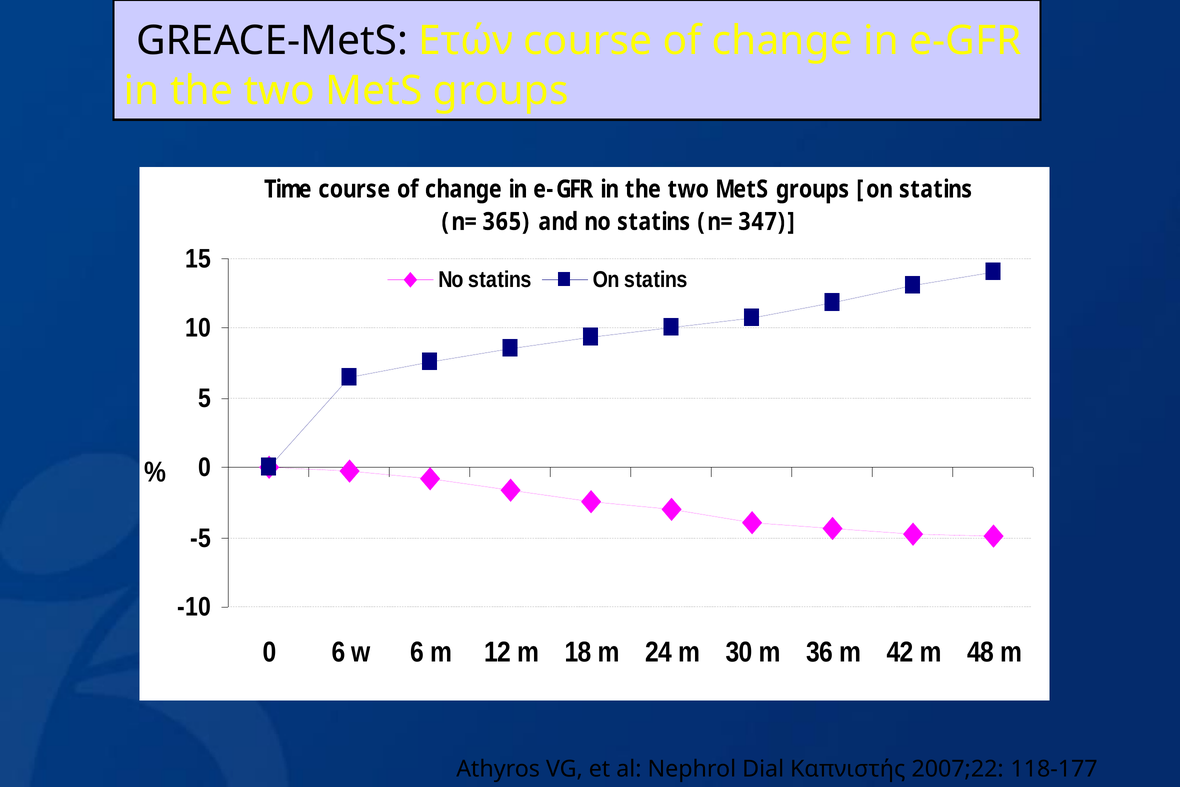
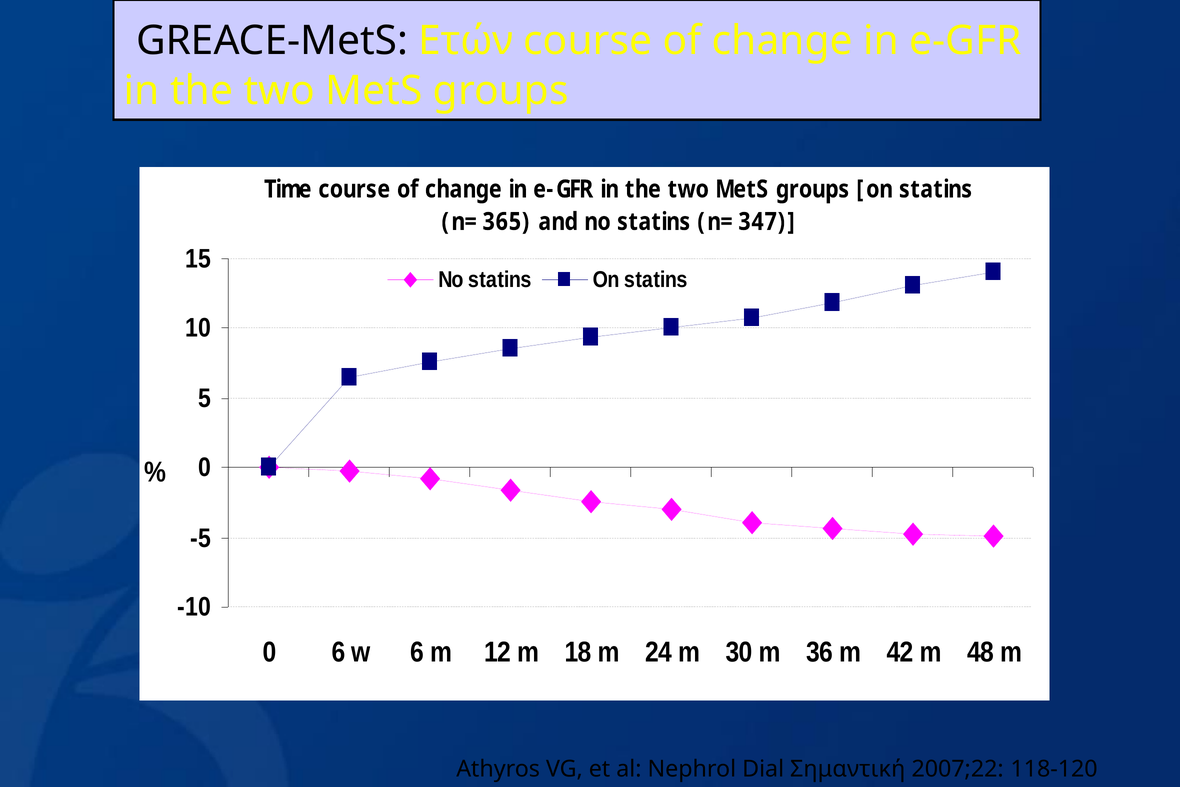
Καπνιστής: Καπνιστής -> Σημαντική (848, 769)
118-177: 118-177 -> 118-120 (1054, 769)
